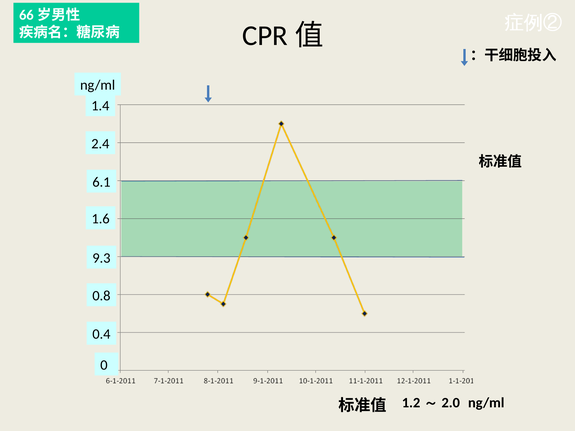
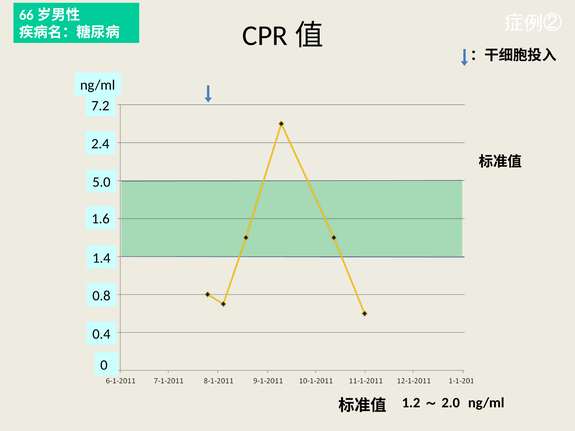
1.4: 1.4 -> 7.2 (100, 106)
6.1: 6.1 -> 5.0 (101, 182)
9.3: 9.3 -> 1.4 (101, 258)
